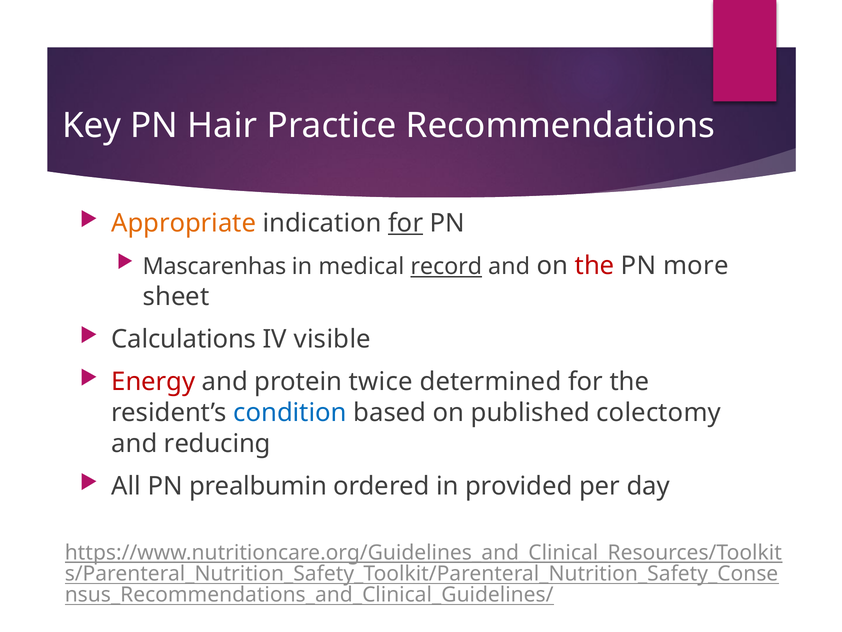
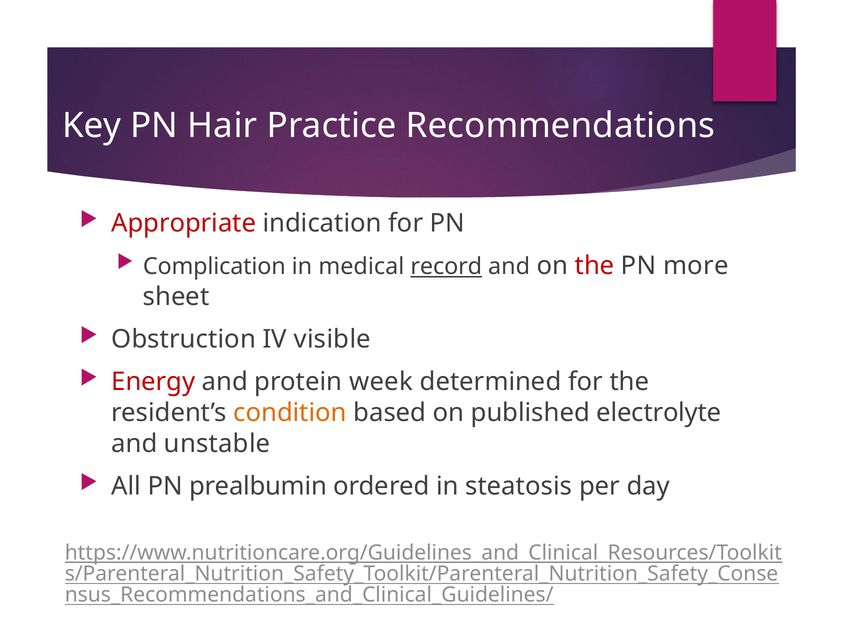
Appropriate colour: orange -> red (184, 223)
for underline: present -> none (406, 223)
Mascarenhas: Mascarenhas -> Complication (214, 266)
Calculations: Calculations -> Obstruction (184, 339)
twice: twice -> week (381, 382)
condition colour: blue -> orange (290, 412)
colectomy: colectomy -> electrolyte (659, 412)
reducing: reducing -> unstable (217, 443)
provided: provided -> steatosis (519, 486)
